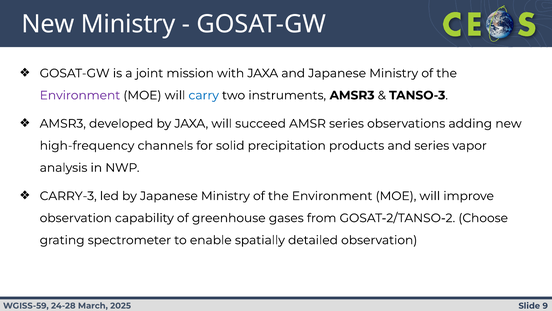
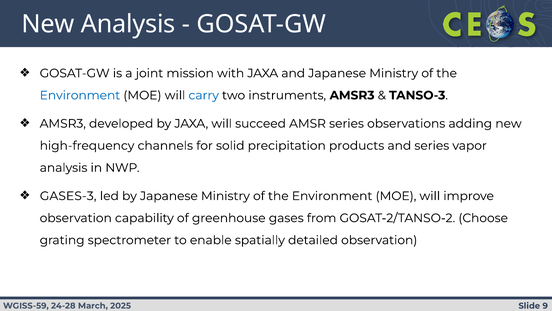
New Ministry: Ministry -> Analysis (128, 24)
Environment colour: purple -> blue (80, 95)
CARRY-3: CARRY-3 -> GASES-3 (68, 196)
